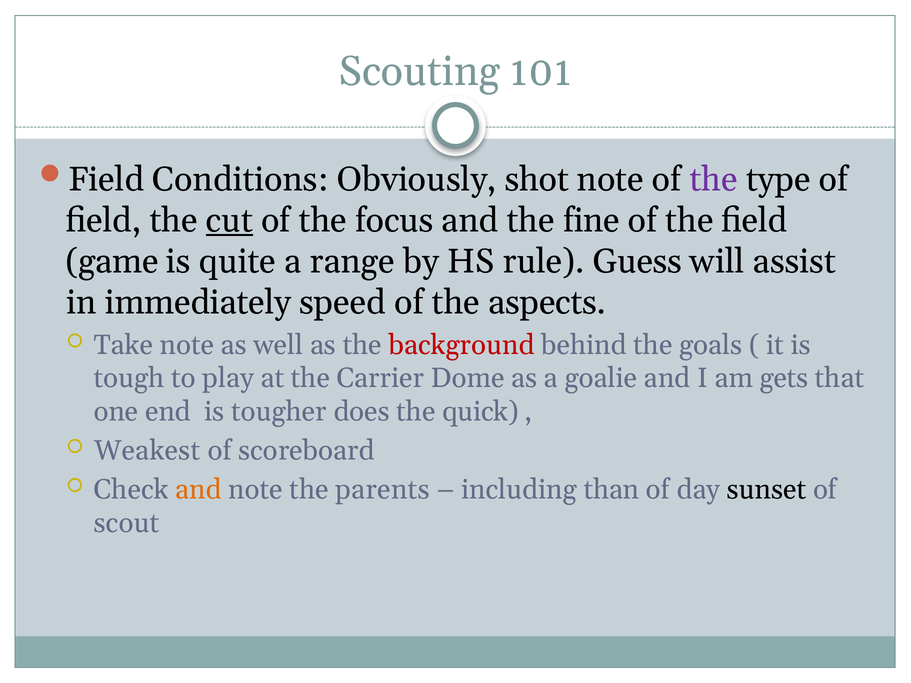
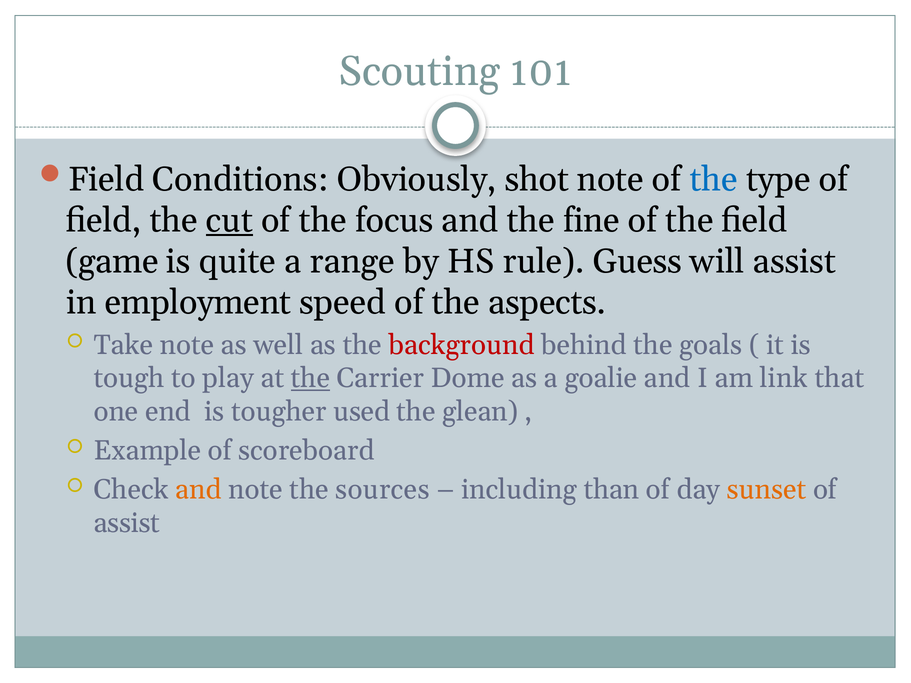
the colour: purple -> blue (714, 180)
immediately: immediately -> employment (198, 303)
the underline: none -> present (310, 378)
gets: gets -> link (784, 378)
does: does -> used (362, 412)
quick: quick -> glean (480, 412)
Weakest: Weakest -> Example (147, 451)
parents: parents -> sources (382, 490)
sunset colour: black -> orange (767, 490)
scout: scout -> assist (127, 523)
